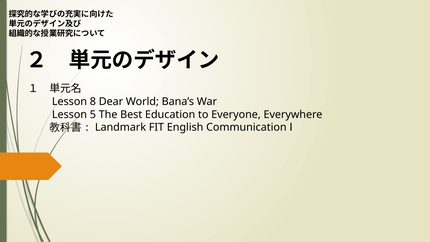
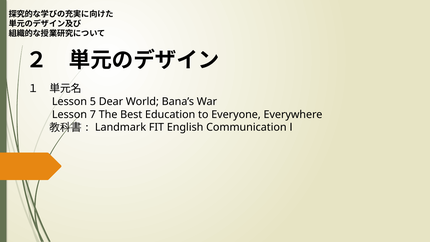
8: 8 -> 5 (93, 102)
5: 5 -> 7 (93, 114)
